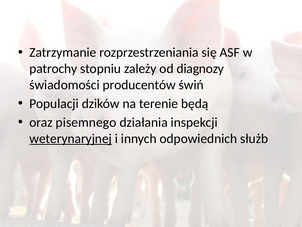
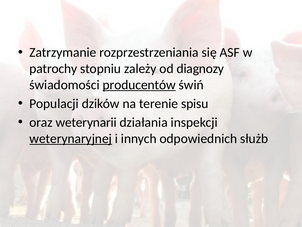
producentów underline: none -> present (139, 85)
będą: będą -> spisu (195, 103)
pisemnego: pisemnego -> weterynarii (86, 122)
